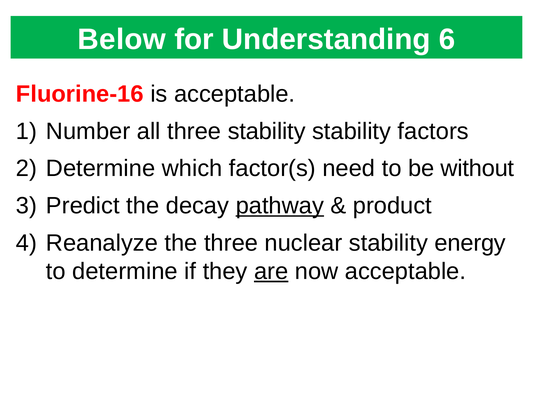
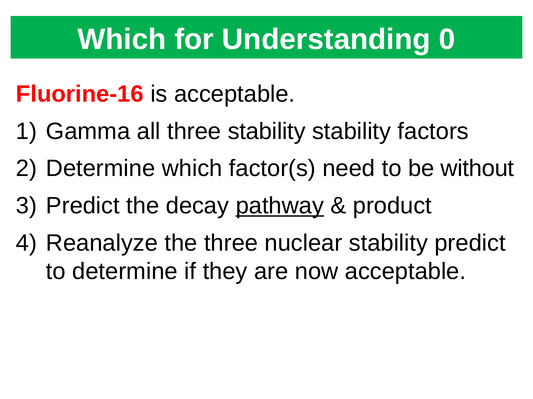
Below: Below -> Which (122, 39)
6: 6 -> 0 (447, 39)
Number: Number -> Gamma (88, 131)
stability energy: energy -> predict (470, 243)
are underline: present -> none (271, 272)
